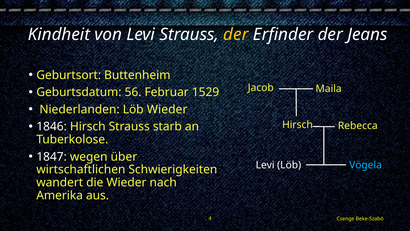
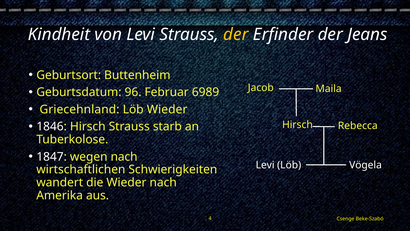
56: 56 -> 96 (133, 92)
1529: 1529 -> 6989 (206, 92)
Niederlanden: Niederlanden -> Griecehnland (79, 109)
wegen über: über -> nach (124, 157)
Vögela colour: light blue -> white (366, 165)
